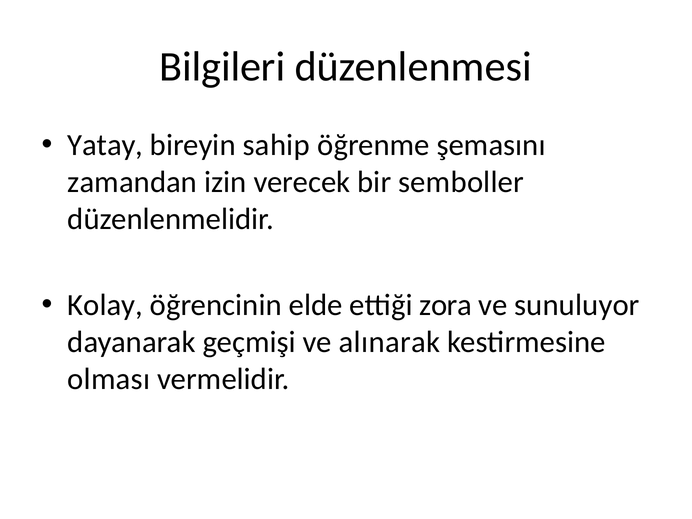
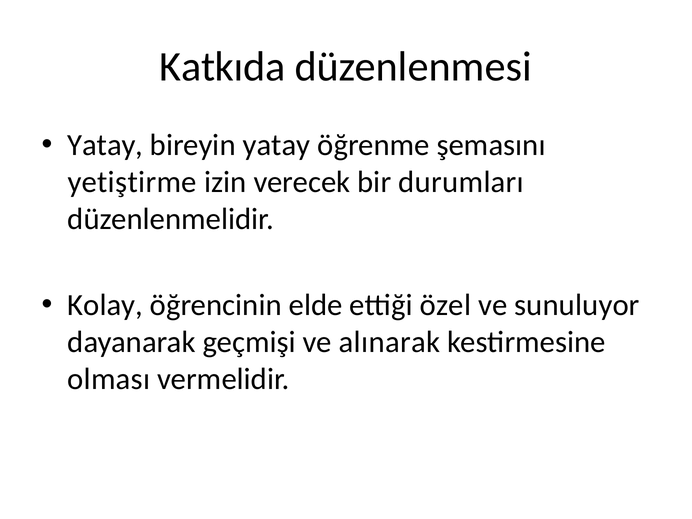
Bilgileri: Bilgileri -> Katkıda (222, 67)
bireyin sahip: sahip -> yatay (276, 145)
zamandan: zamandan -> yetiştirme (132, 182)
semboller: semboller -> durumları (461, 182)
zora: zora -> özel (445, 305)
